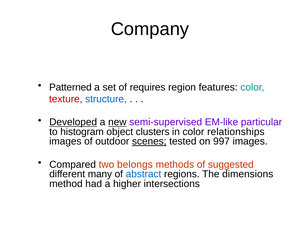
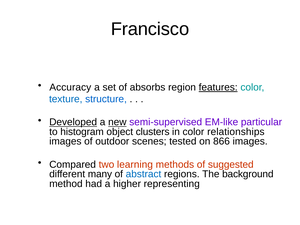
Company: Company -> Francisco (150, 29)
Patterned: Patterned -> Accuracy (70, 87)
requires: requires -> absorbs (148, 87)
features underline: none -> present (218, 87)
texture colour: red -> blue (66, 99)
scenes underline: present -> none (149, 141)
997: 997 -> 866 (221, 141)
belongs: belongs -> learning (135, 165)
dimensions: dimensions -> background (248, 174)
intersections: intersections -> representing (172, 184)
